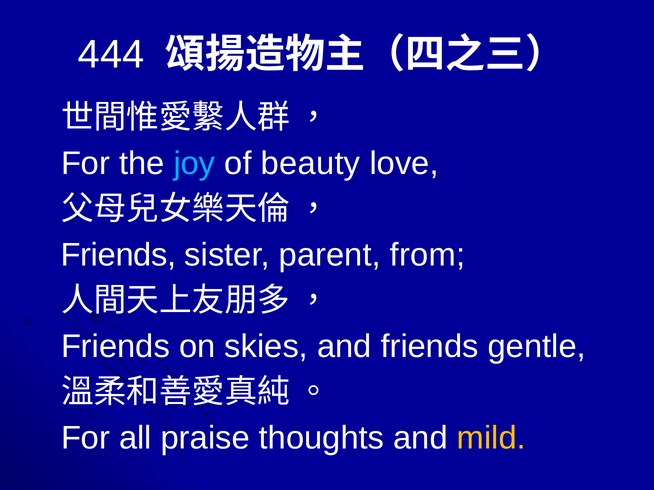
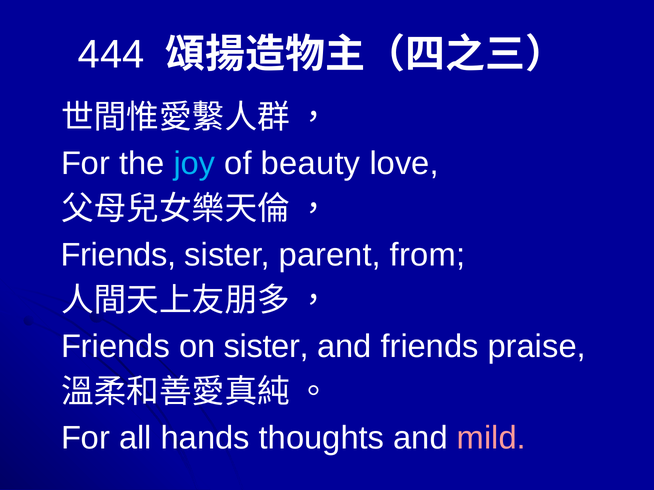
on skies: skies -> sister (266, 347)
gentle: gentle -> praise (537, 347)
praise: praise -> hands (205, 438)
mild colour: yellow -> pink (491, 438)
